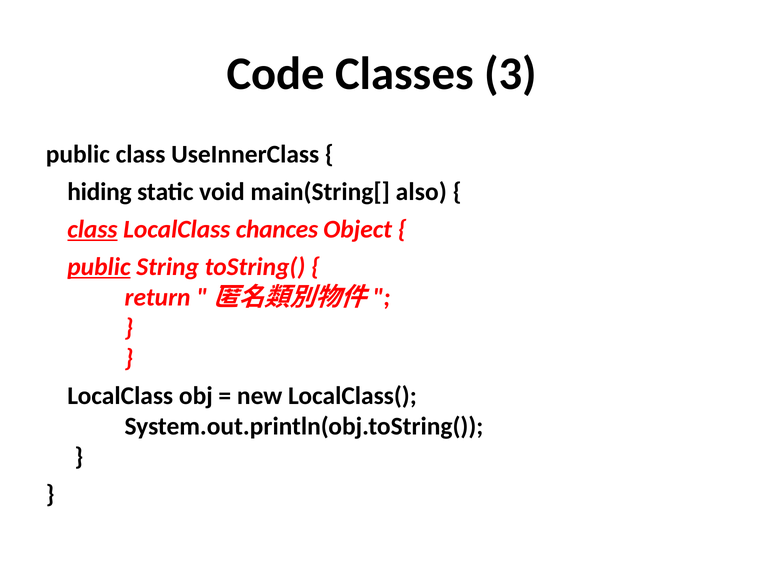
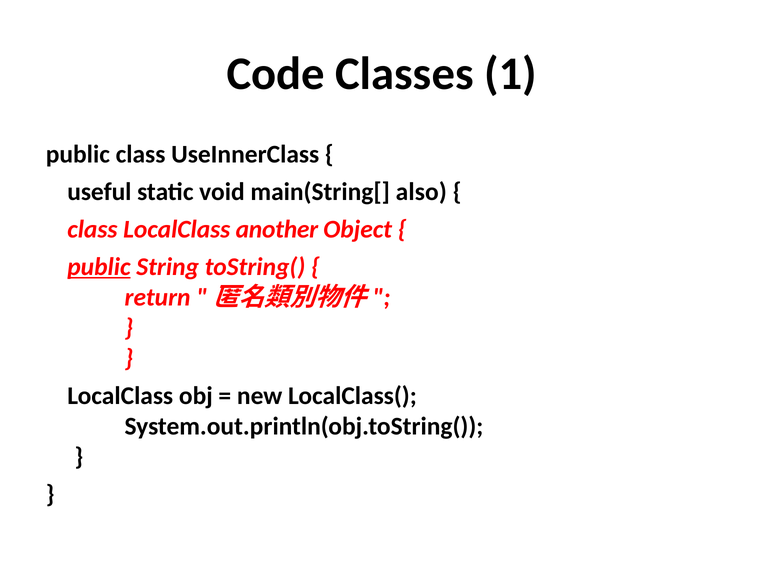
3: 3 -> 1 (511, 74)
hiding: hiding -> useful (99, 192)
class underline: present -> none (92, 229)
chances: chances -> another (277, 229)
